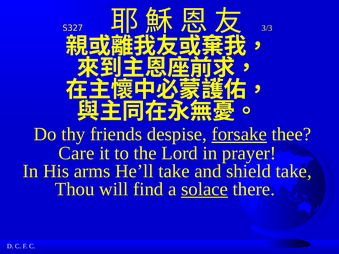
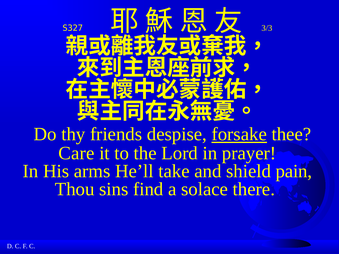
shield take: take -> pain (294, 171)
will: will -> sins (114, 189)
solace underline: present -> none (205, 189)
